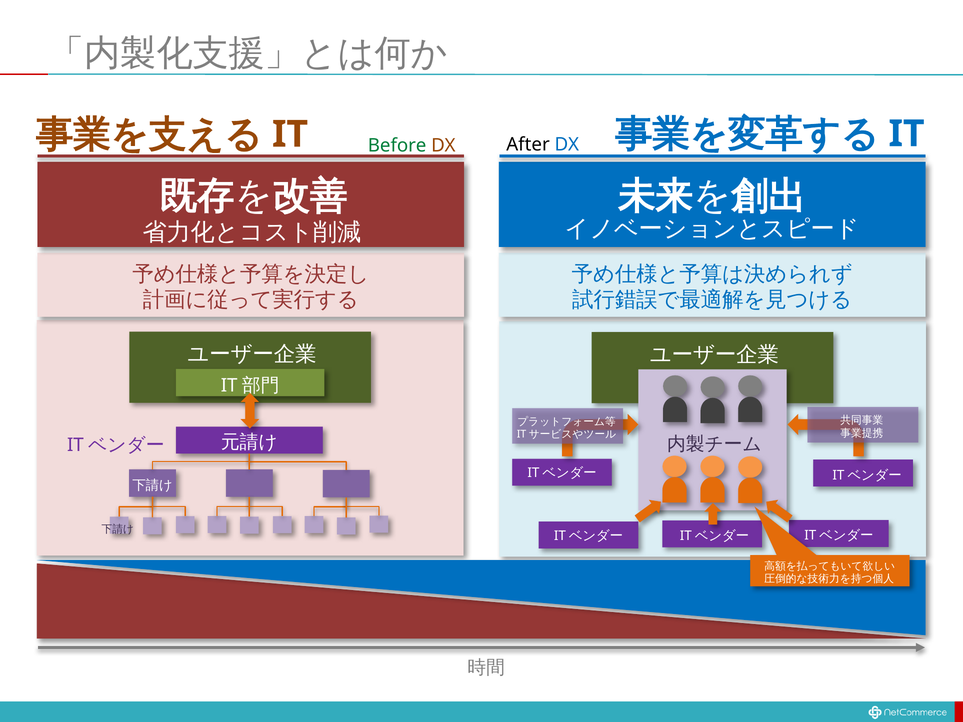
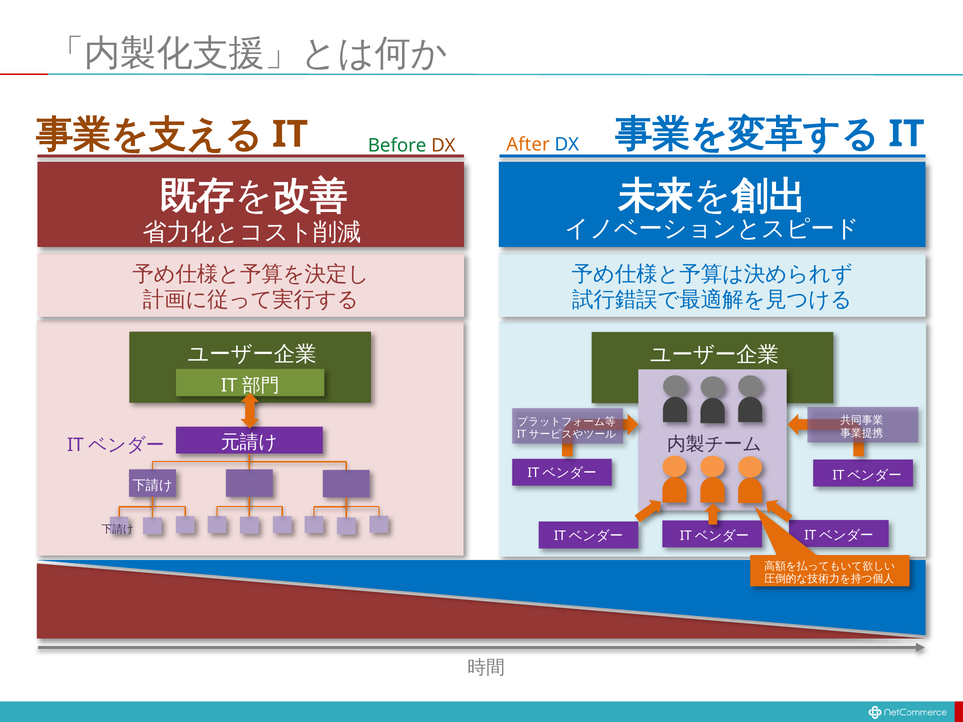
After colour: black -> orange (528, 145)
